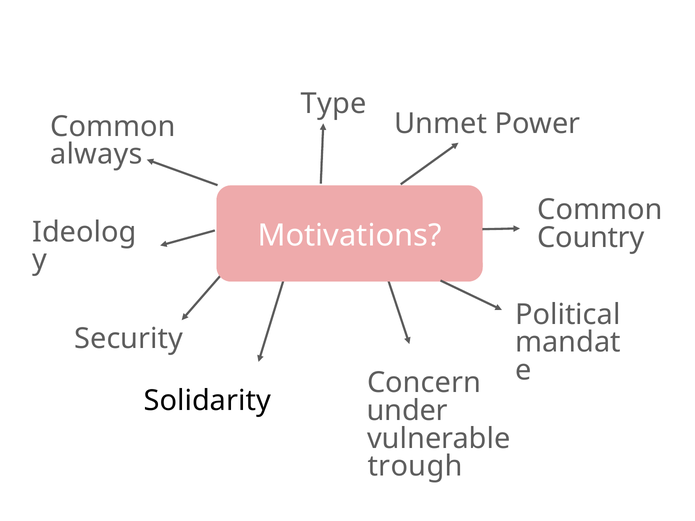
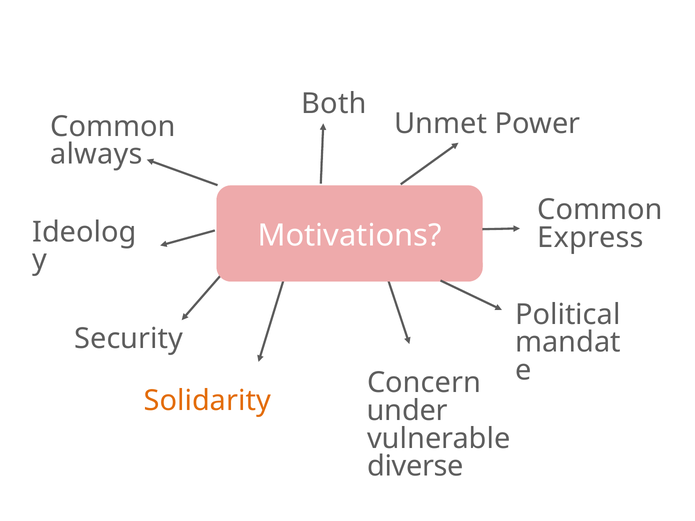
Type: Type -> Both (334, 104)
Country: Country -> Express (591, 238)
Solidarity colour: black -> orange (207, 401)
trough: trough -> diverse (415, 467)
